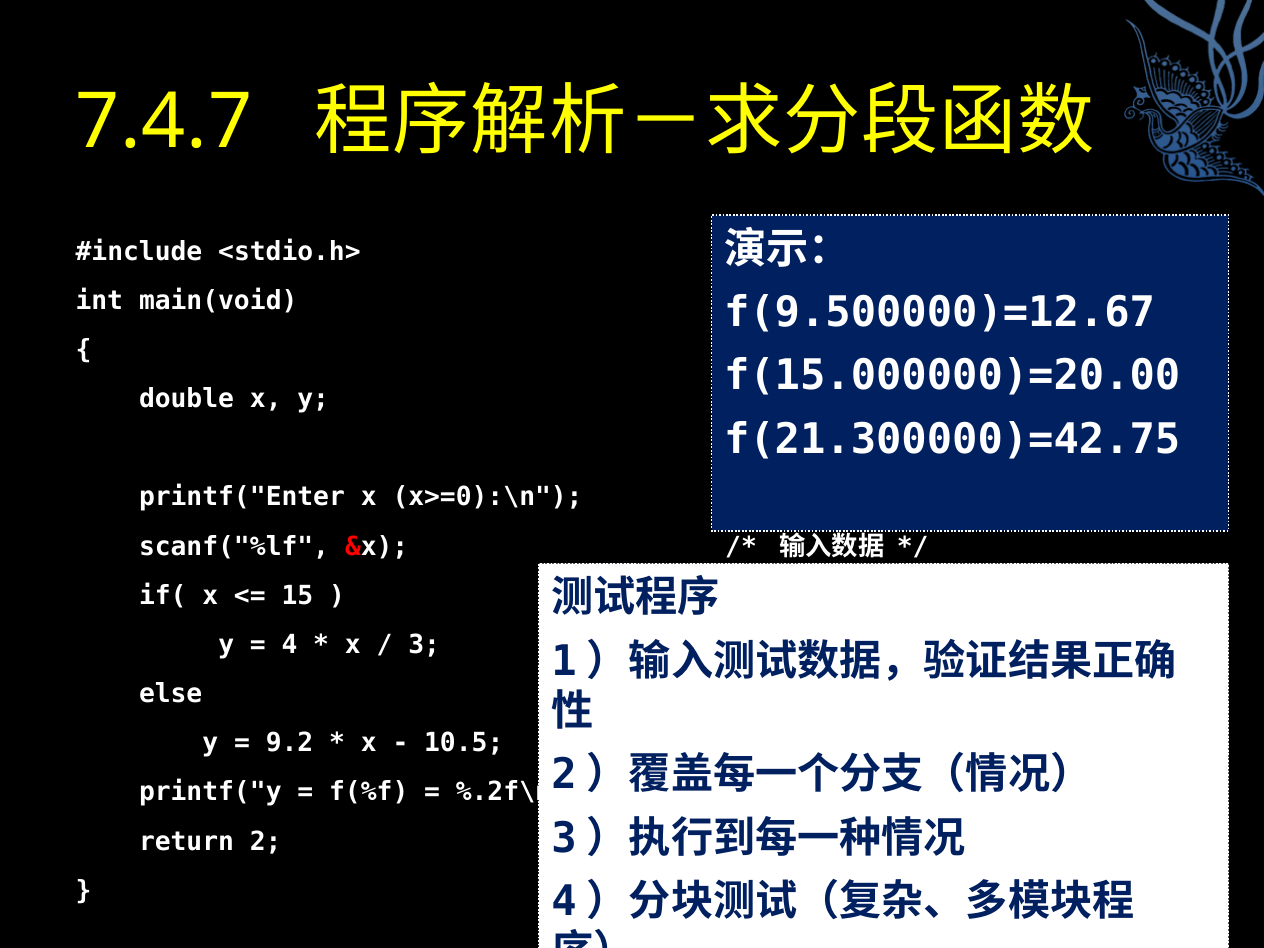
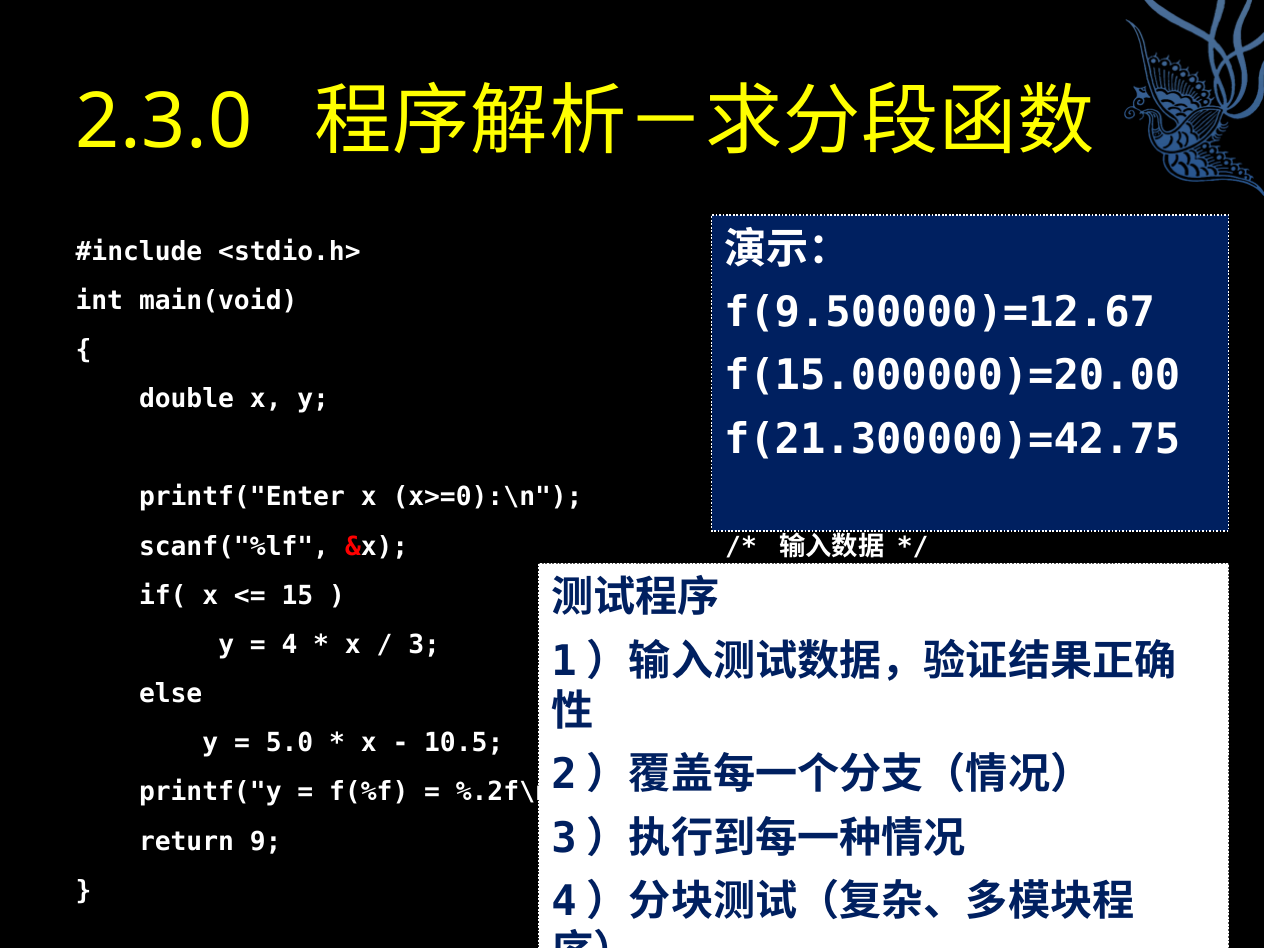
7.4.7: 7.4.7 -> 2.3.0 (164, 122)
9.2: 9.2 -> 5.0 (290, 743)
2: 2 -> 9 (266, 841)
